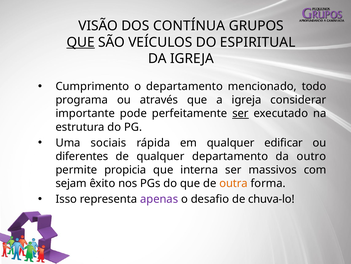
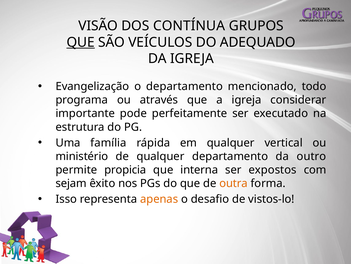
ESPIRITUAL: ESPIRITUAL -> ADEQUADO (258, 42)
Cumprimento: Cumprimento -> Evangelização (92, 86)
ser underline: present -> none (240, 113)
sociais: sociais -> família (108, 142)
edificar: edificar -> vertical (284, 142)
diferentes: diferentes -> ministério (82, 156)
massivos: massivos -> expostos (273, 169)
apenas colour: purple -> orange (159, 199)
chuva-lo: chuva-lo -> vistos-lo (271, 199)
